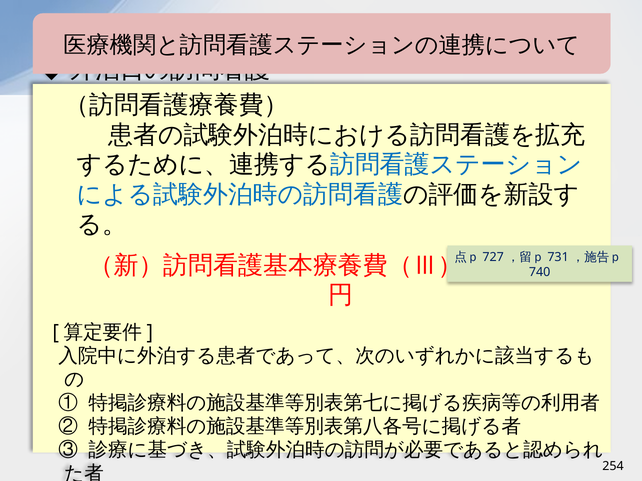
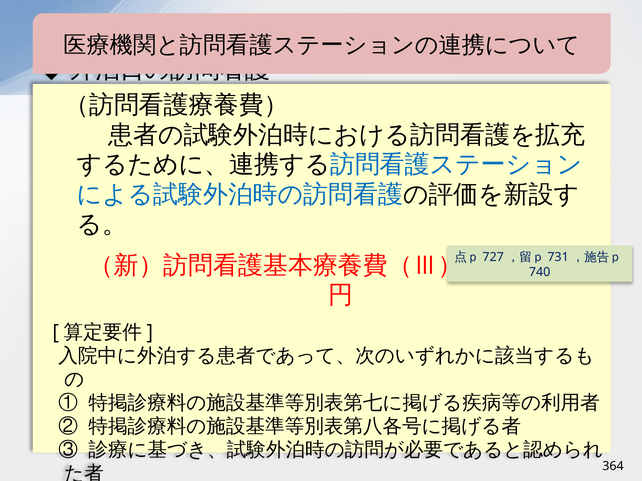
254: 254 -> 364 (613, 466)
